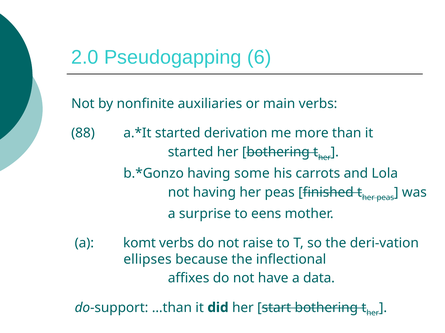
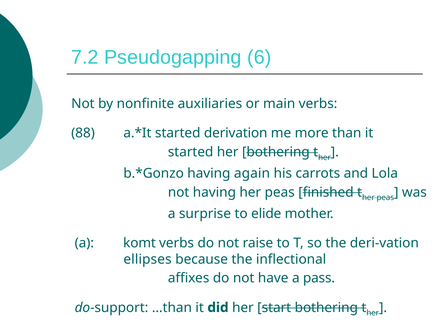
2.0: 2.0 -> 7.2 (85, 58)
some: some -> again (252, 174)
eens: eens -> elide (266, 214)
data: data -> pass (319, 279)
